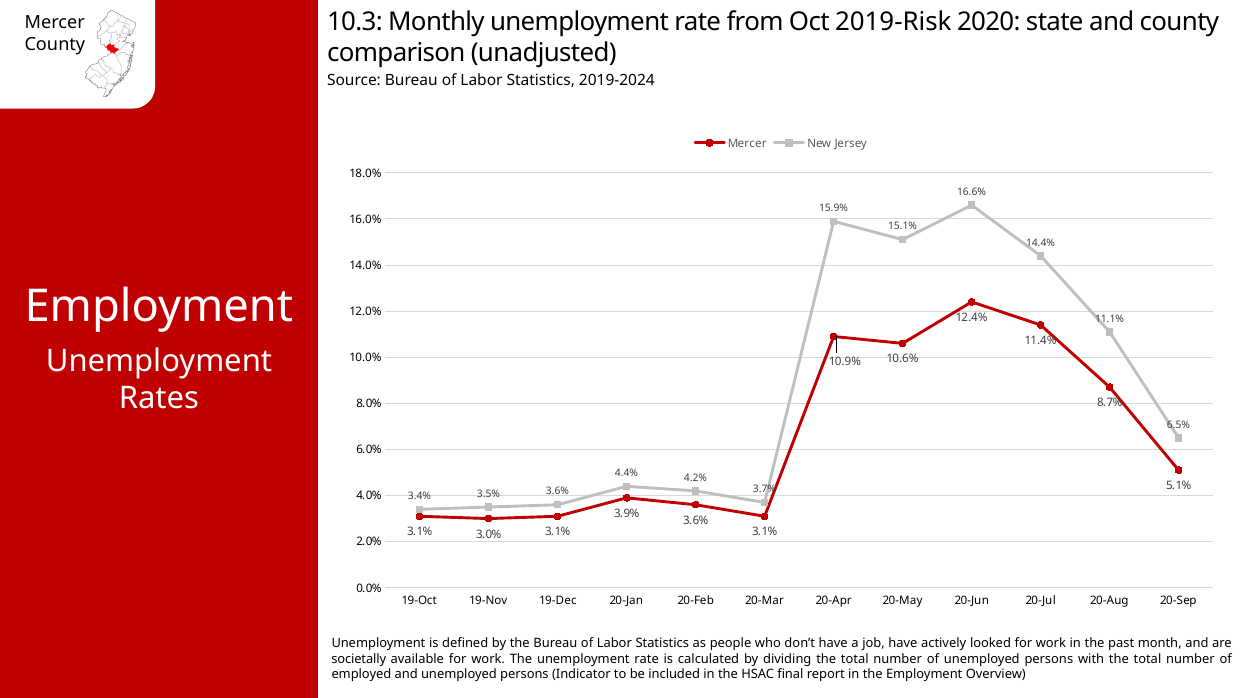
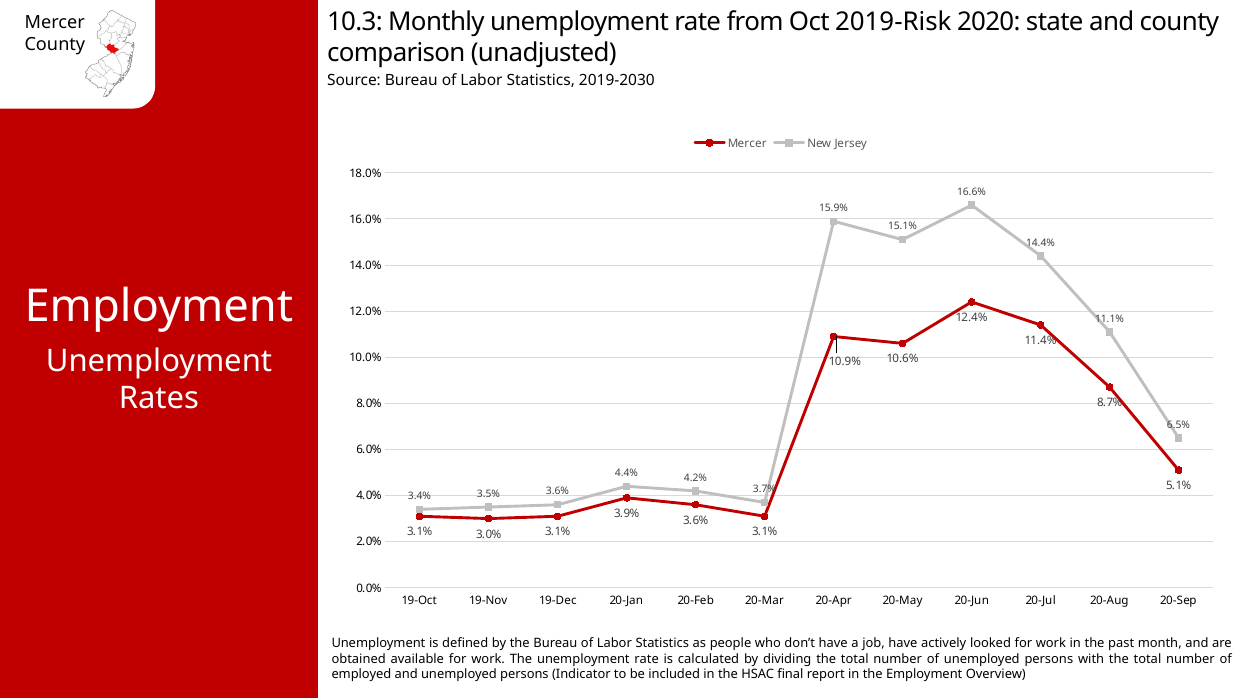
2019-2024: 2019-2024 -> 2019-2030 (617, 80)
societally: societally -> obtained (359, 659)
